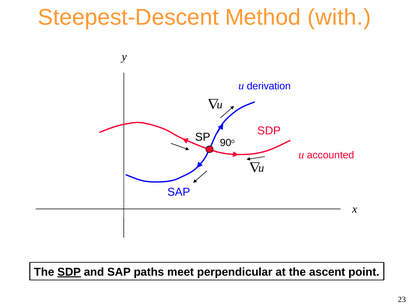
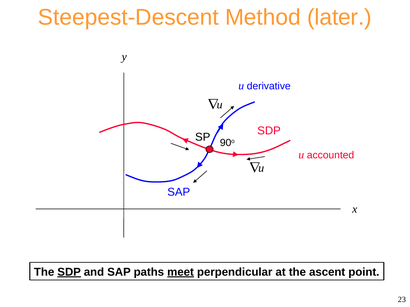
with: with -> later (339, 17)
derivation: derivation -> derivative (269, 86)
meet underline: none -> present (181, 272)
